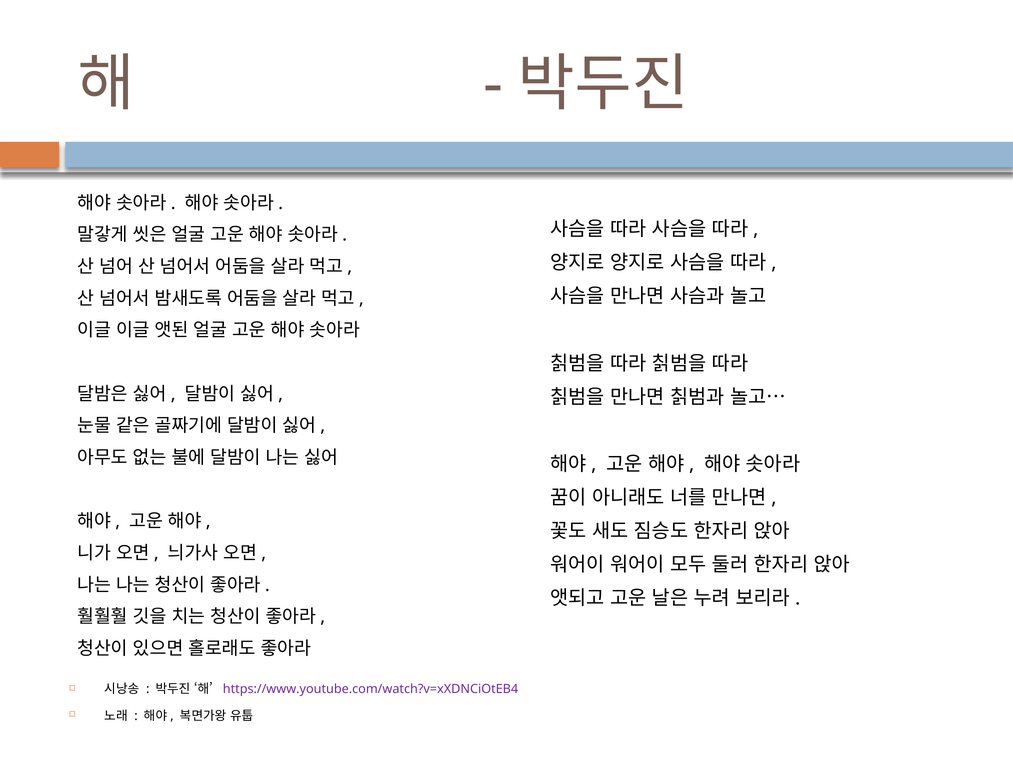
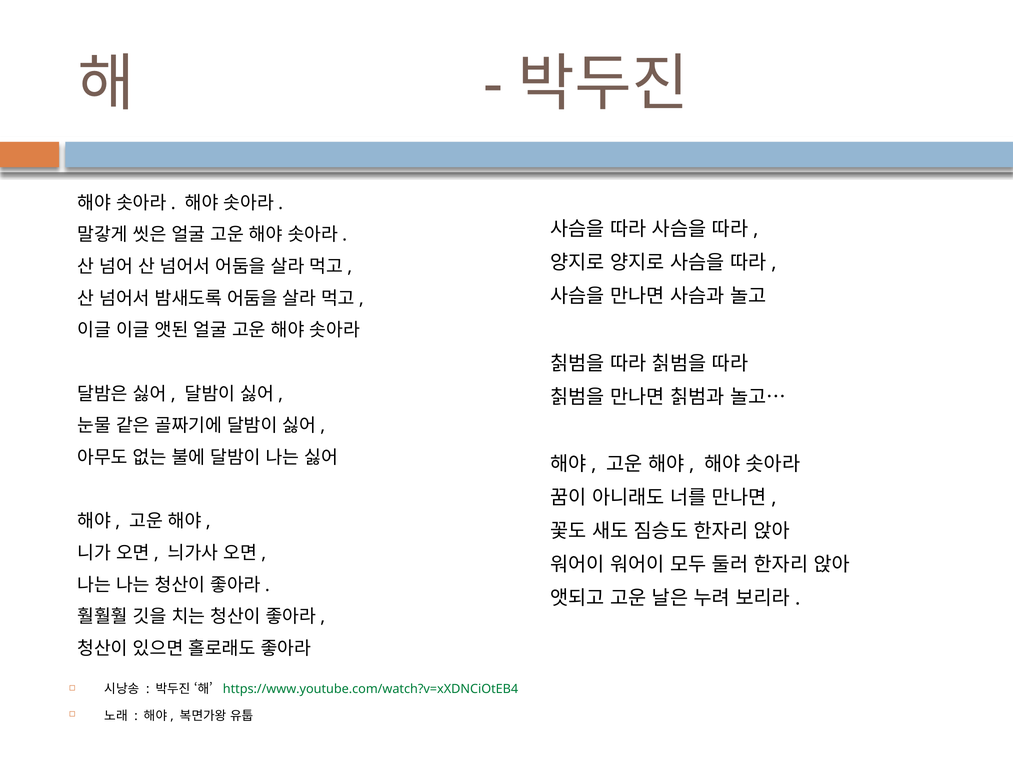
https://www.youtube.com/watch?v=xXDNCiOtEB4 colour: purple -> green (371, 689)
